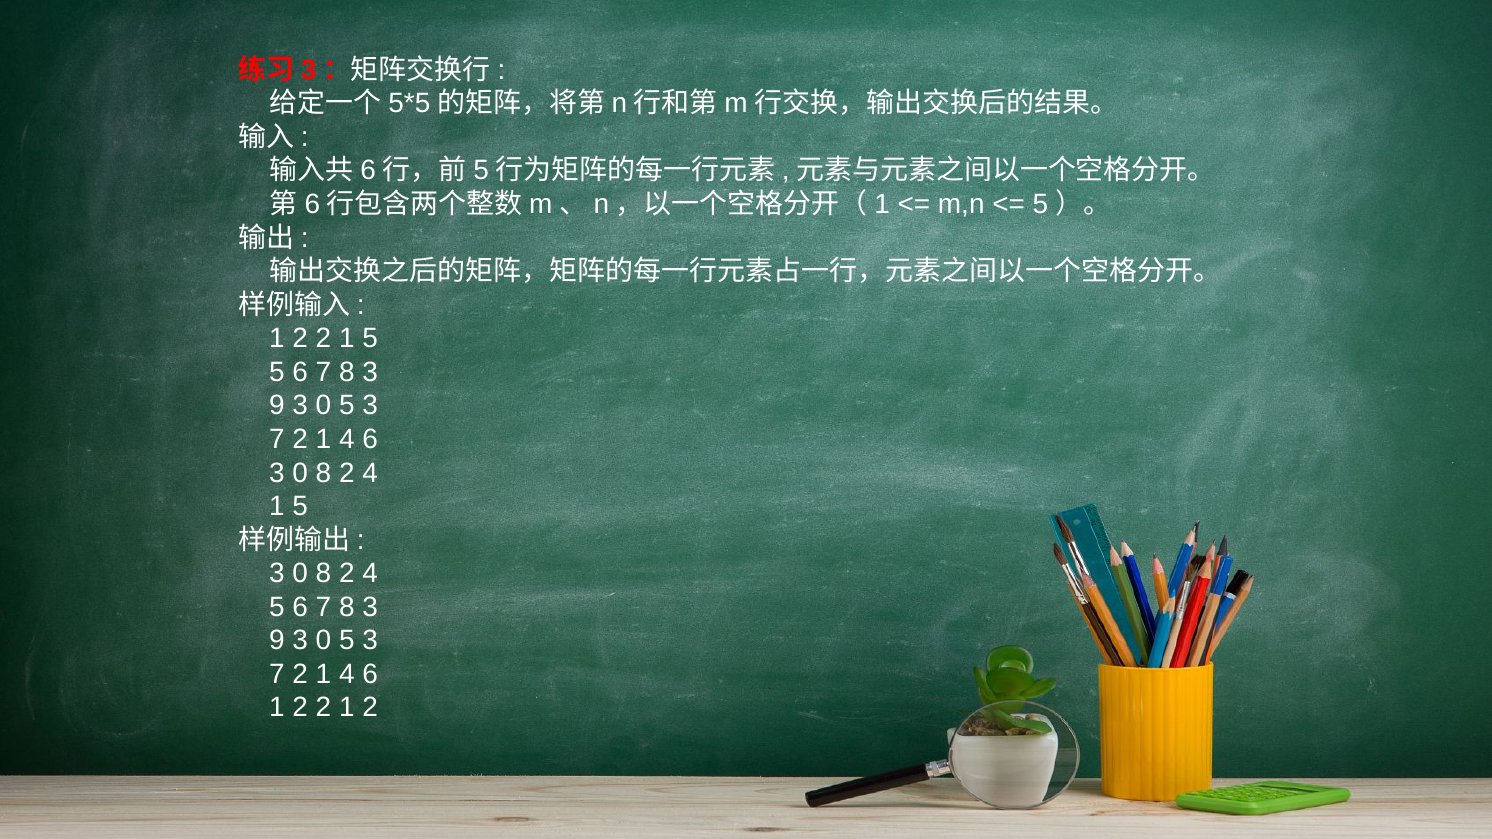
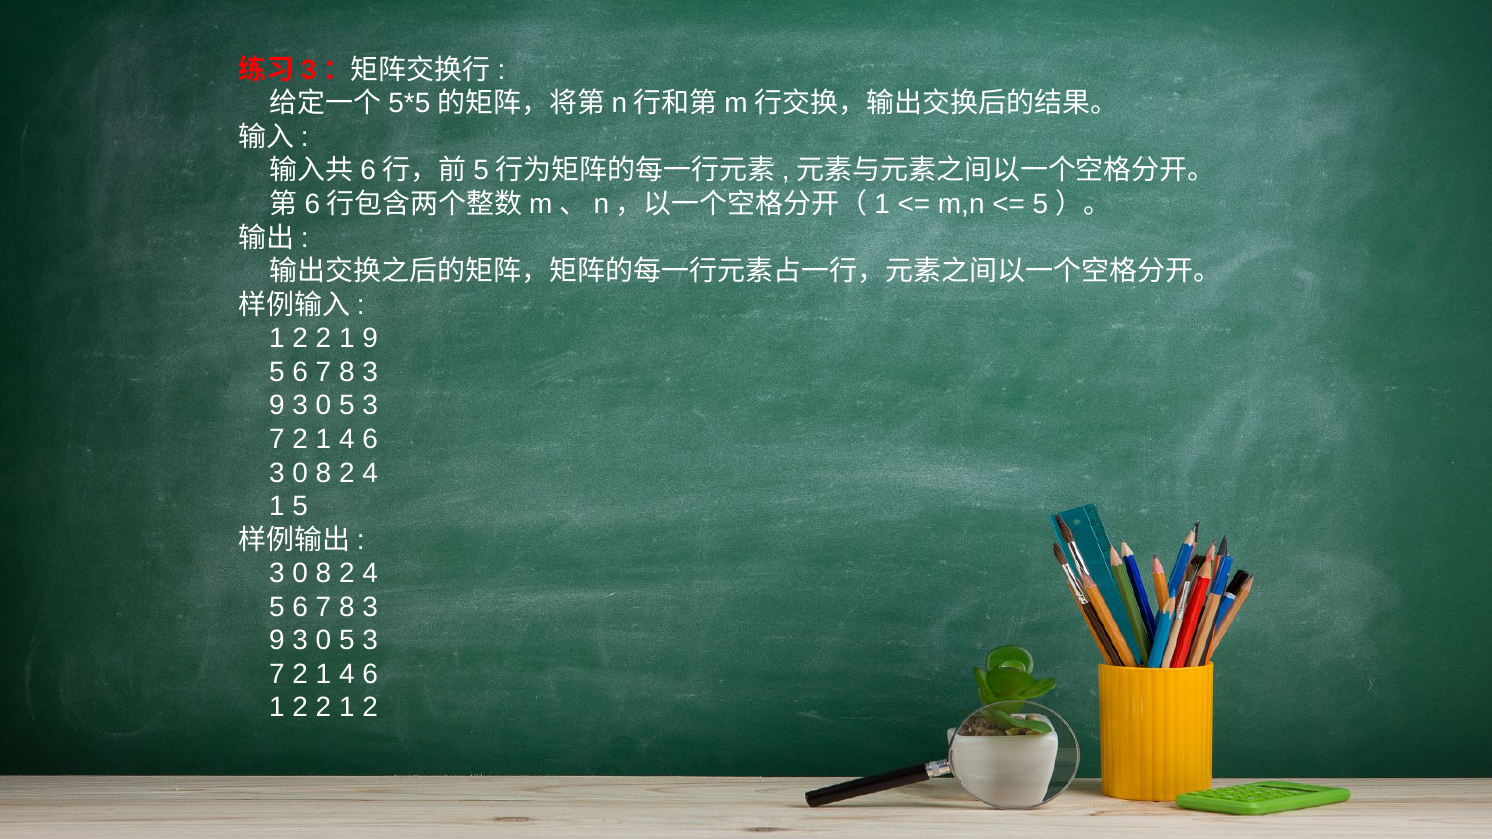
2 1 5: 5 -> 9 (370, 339)
